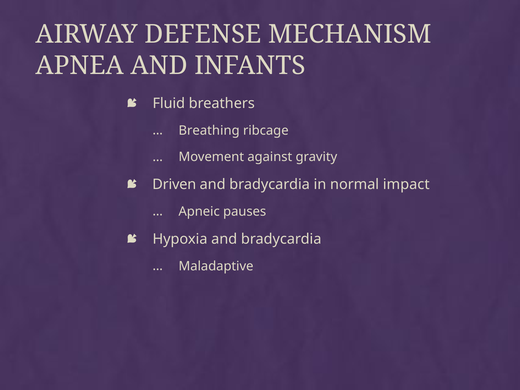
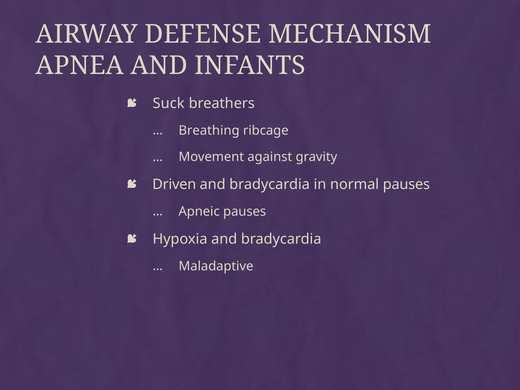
Fluid: Fluid -> Suck (169, 103)
normal impact: impact -> pauses (406, 184)
